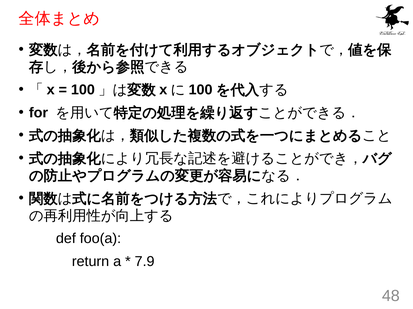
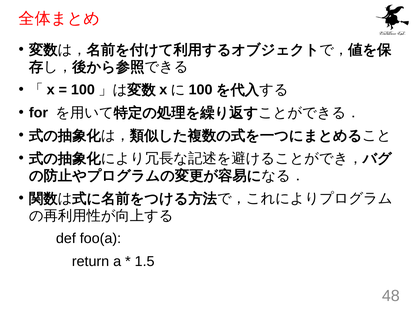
7.9: 7.9 -> 1.5 (145, 262)
